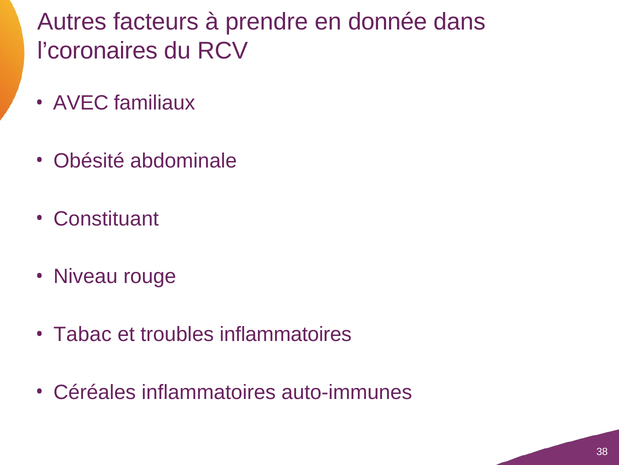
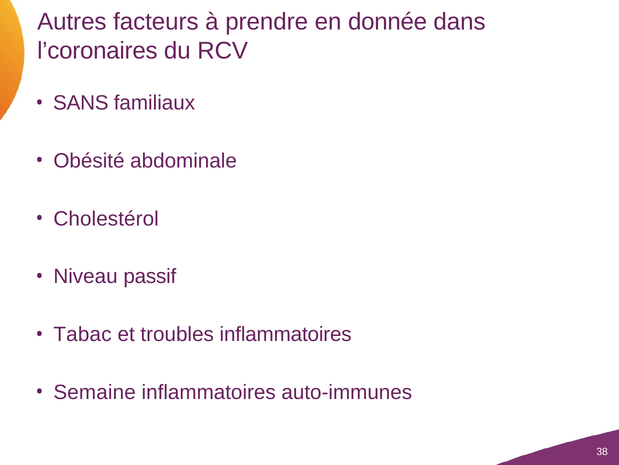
AVEC: AVEC -> SANS (81, 103)
Constituant: Constituant -> Cholestérol (106, 218)
rouge: rouge -> passif (150, 276)
Céréales: Céréales -> Semaine (95, 392)
